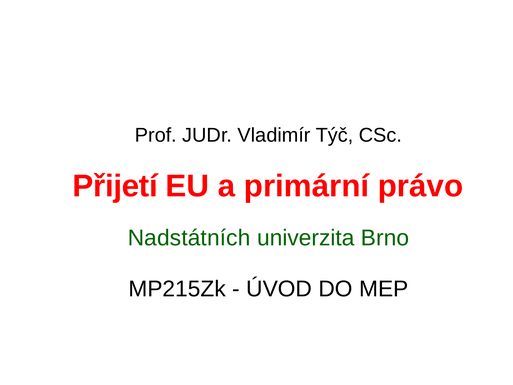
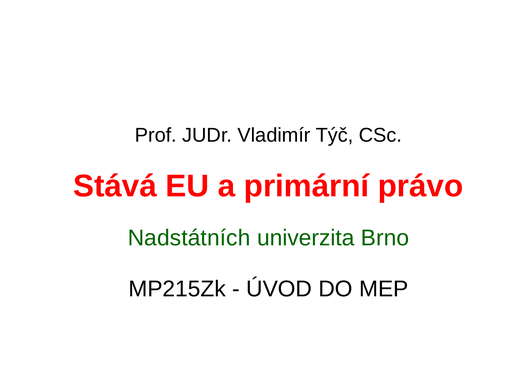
Přijetí: Přijetí -> Stává (115, 186)
